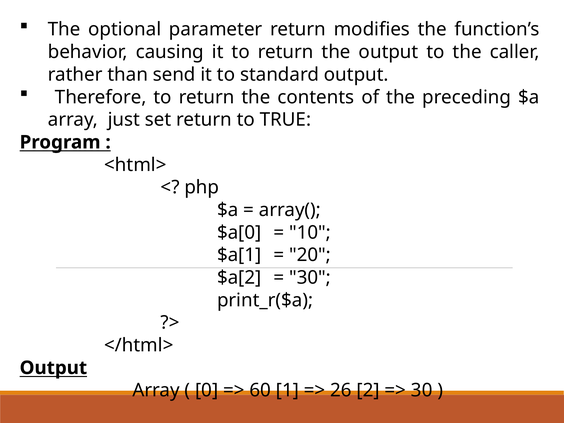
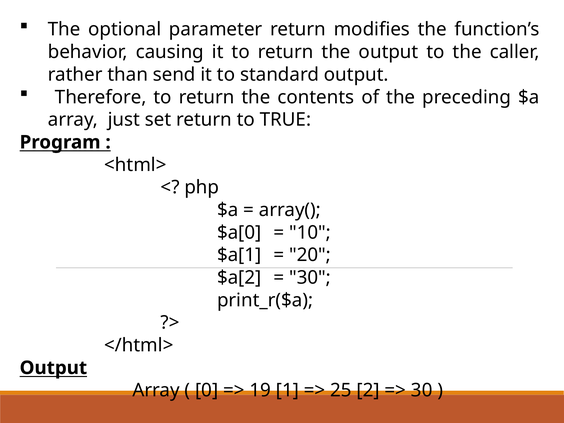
60: 60 -> 19 (260, 390)
26: 26 -> 25 (341, 390)
